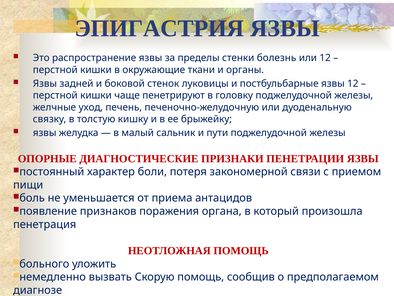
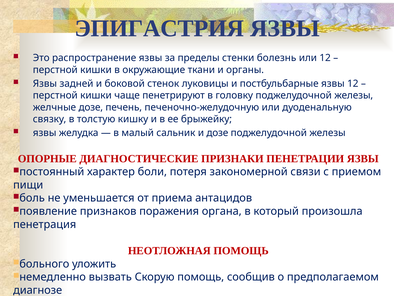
желчные уход: уход -> дозе (91, 107)
и пути: пути -> дозе (217, 133)
